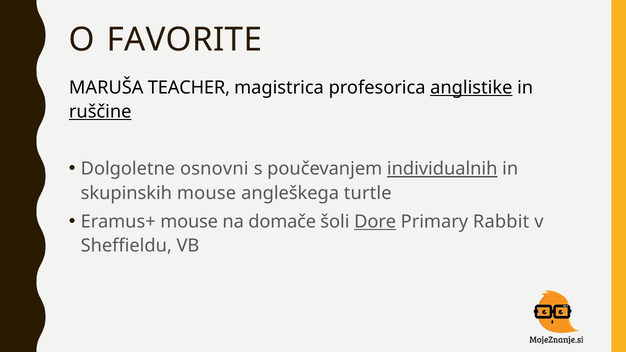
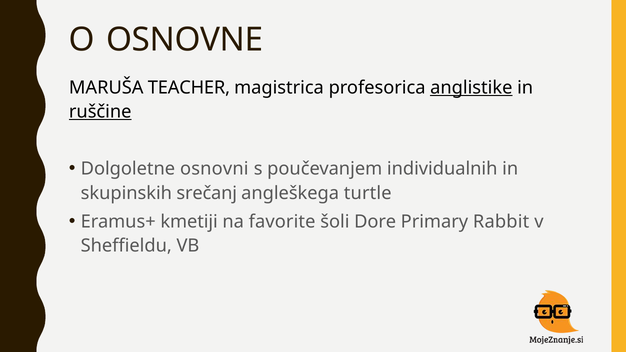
FAVORITE: FAVORITE -> OSNOVNE (185, 40)
individualnih underline: present -> none (442, 169)
skupinskih mouse: mouse -> srečanj (207, 193)
Eramus+ mouse: mouse -> kmetiji (189, 222)
domače: domače -> favorite (282, 222)
Dore underline: present -> none (375, 222)
